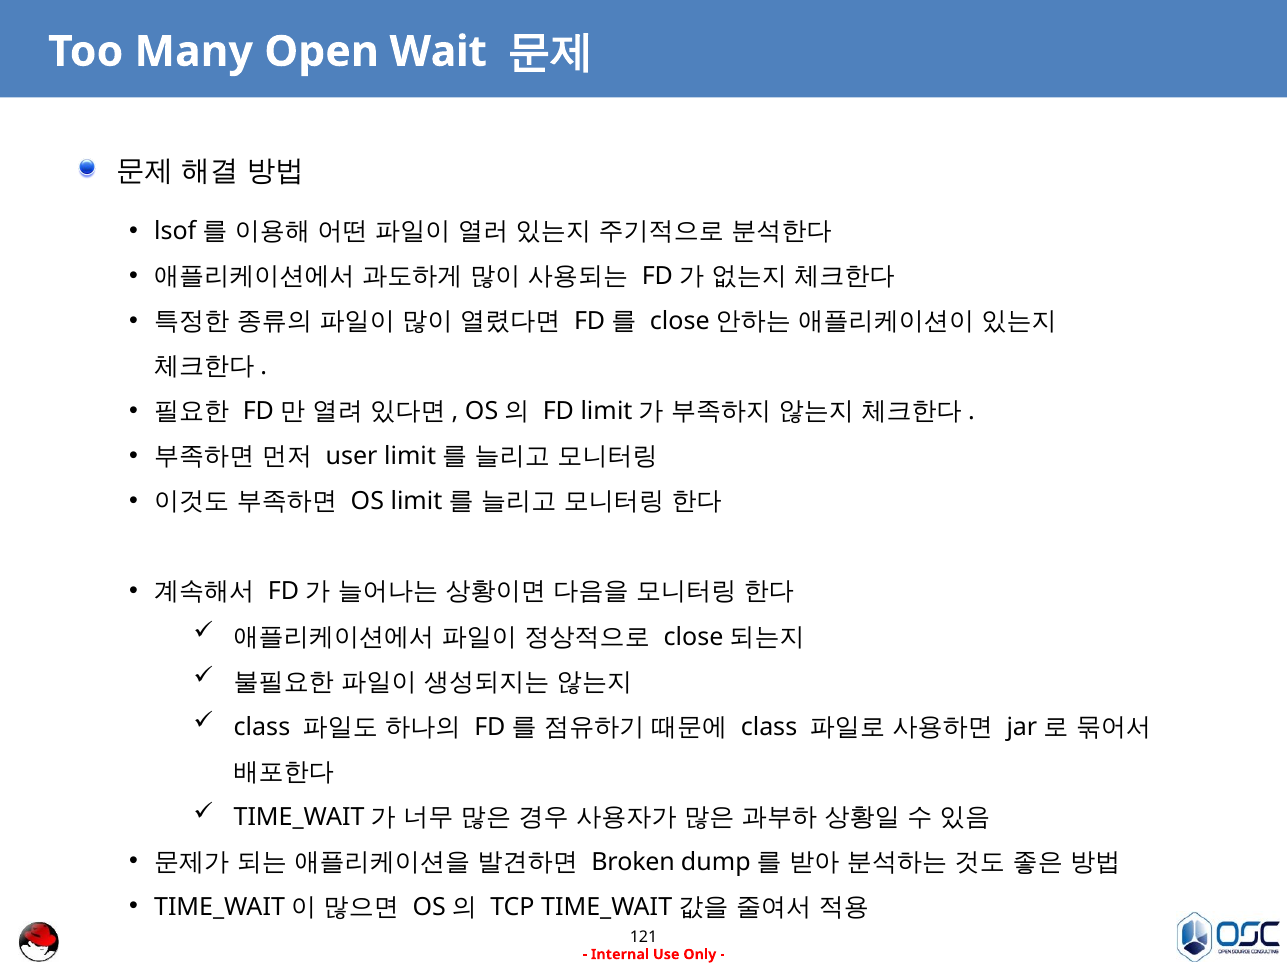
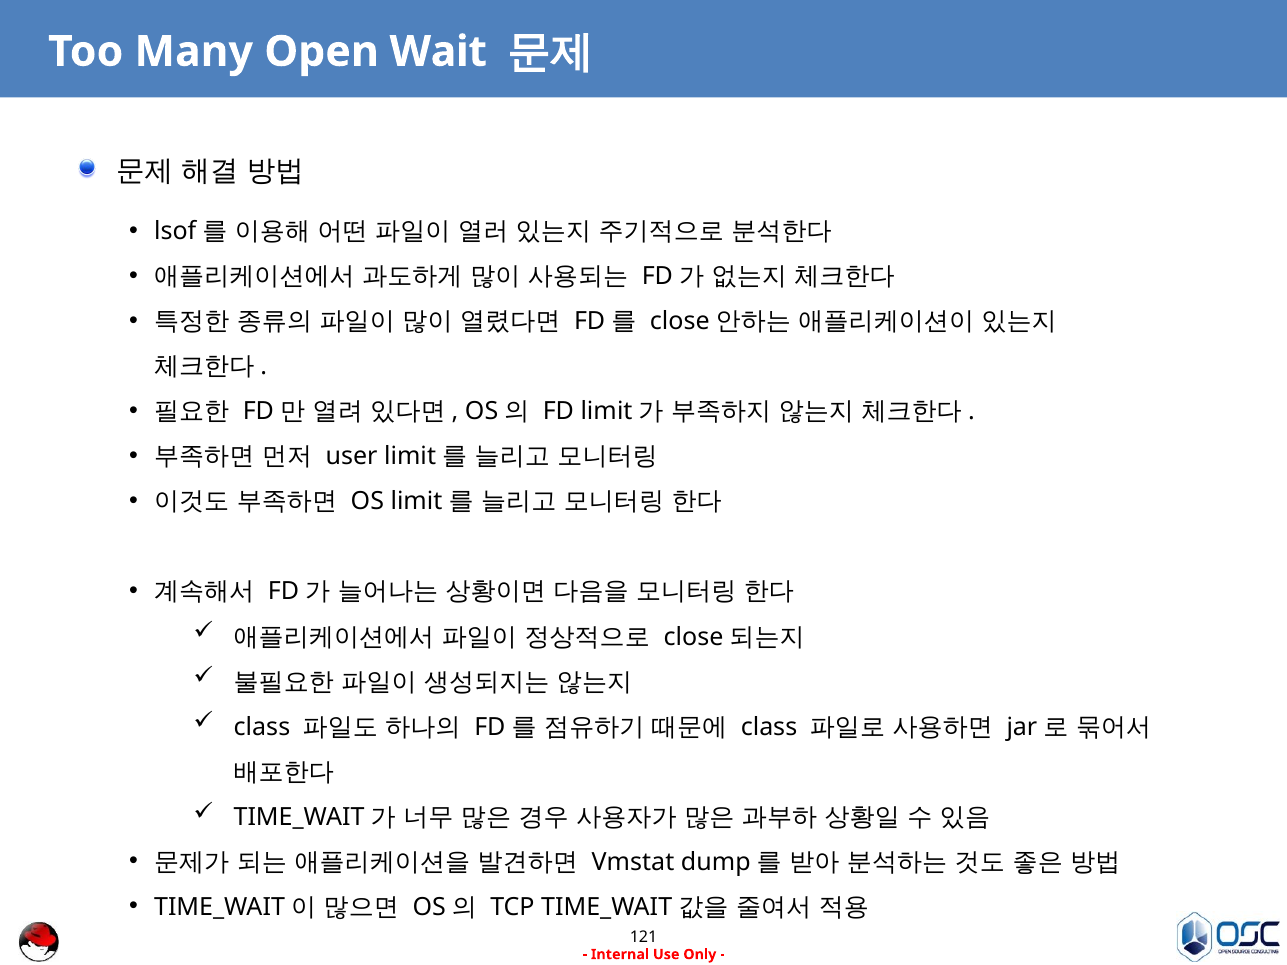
Broken: Broken -> Vmstat (633, 862)
